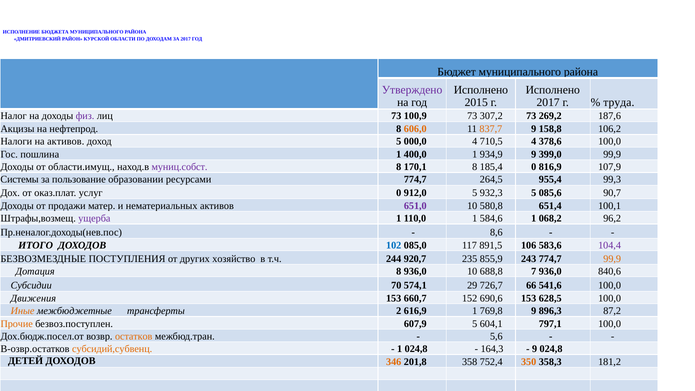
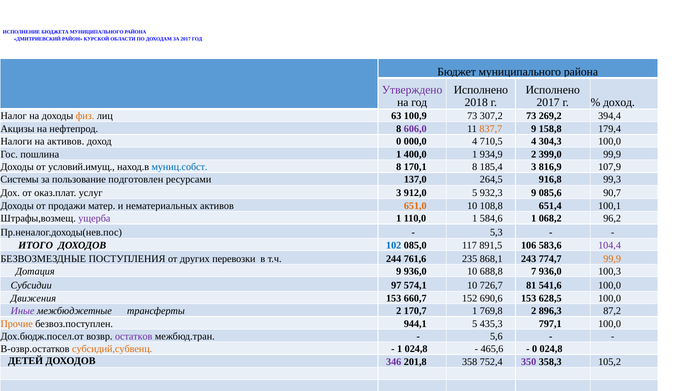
2015: 2015 -> 2018 (476, 103)
труда: труда -> доход (619, 103)
физ colour: purple -> orange (85, 116)
лиц 73: 73 -> 63 (396, 116)
187,6: 187,6 -> 394,4 (610, 116)
606,0 colour: orange -> purple (415, 129)
106,2: 106,2 -> 179,4 (610, 129)
доход 5: 5 -> 0 (399, 142)
378,6: 378,6 -> 304,3 (550, 142)
934,9 9: 9 -> 2 (534, 154)
области.имущ: области.имущ -> условий.имущ (81, 167)
муниц.собст colour: purple -> blue (180, 167)
185,4 0: 0 -> 3 (534, 167)
образовании: образовании -> подготовлен (136, 180)
ресурсами 774,7: 774,7 -> 137,0 (415, 180)
955,4: 955,4 -> 916,8 (550, 180)
услуг 0: 0 -> 3 (399, 193)
932,3 5: 5 -> 9 (534, 193)
651,0 colour: purple -> orange (415, 206)
580,8: 580,8 -> 108,8 (491, 206)
8,6: 8,6 -> 5,3 (496, 233)
хозяйство: хозяйство -> перевозки (234, 259)
920,7: 920,7 -> 761,6 (415, 259)
855,9: 855,9 -> 868,1 (491, 259)
Дотация 8: 8 -> 9 (399, 271)
840,6: 840,6 -> 100,3 (610, 271)
70: 70 -> 97 (396, 286)
574,1 29: 29 -> 10 (472, 286)
66: 66 -> 81 (531, 286)
Иные colour: orange -> purple (23, 311)
616,9: 616,9 -> 170,7 (415, 311)
769,8 9: 9 -> 2 (534, 311)
607,9: 607,9 -> 944,1 (415, 324)
604,1: 604,1 -> 435,3 (491, 324)
остатков colour: orange -> purple (134, 336)
164,3: 164,3 -> 465,6 (492, 349)
9: 9 -> 0 (535, 349)
346 colour: orange -> purple (394, 362)
350 colour: orange -> purple (529, 362)
181,2: 181,2 -> 105,2 (610, 362)
